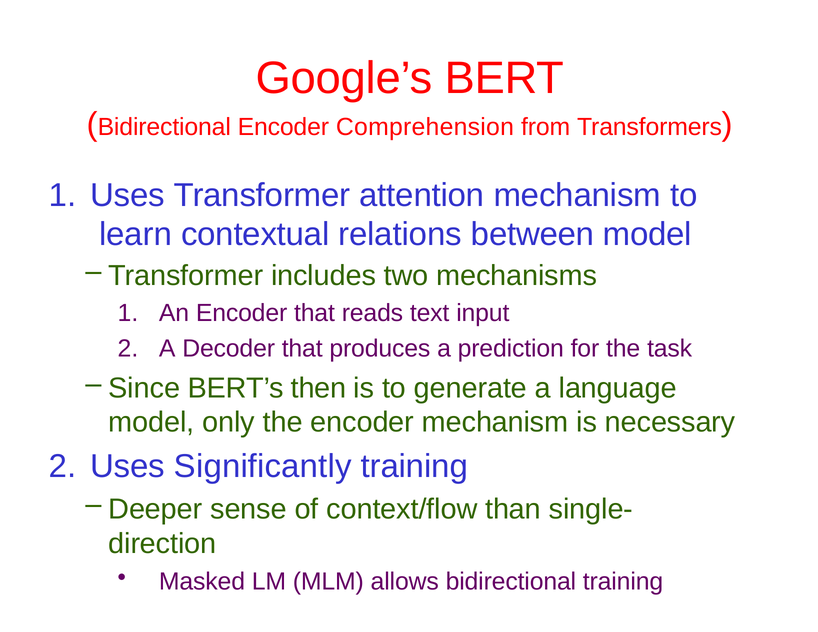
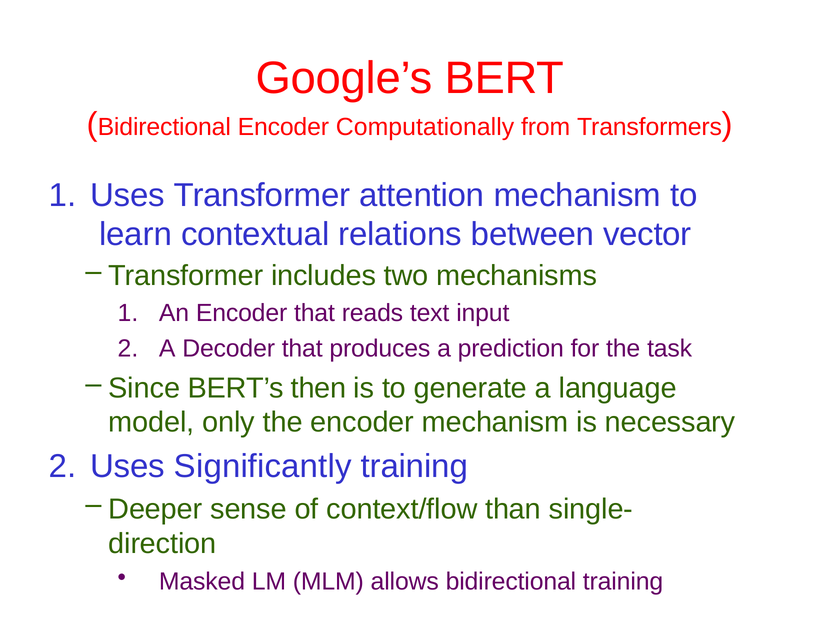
Comprehension: Comprehension -> Computationally (425, 127)
between model: model -> vector (647, 234)
